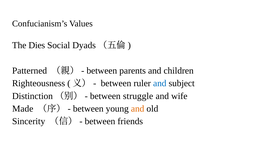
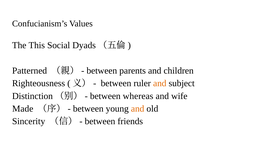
Dies: Dies -> This (37, 45)
and colour: blue -> orange (160, 83)
struggle: struggle -> whereas (138, 96)
